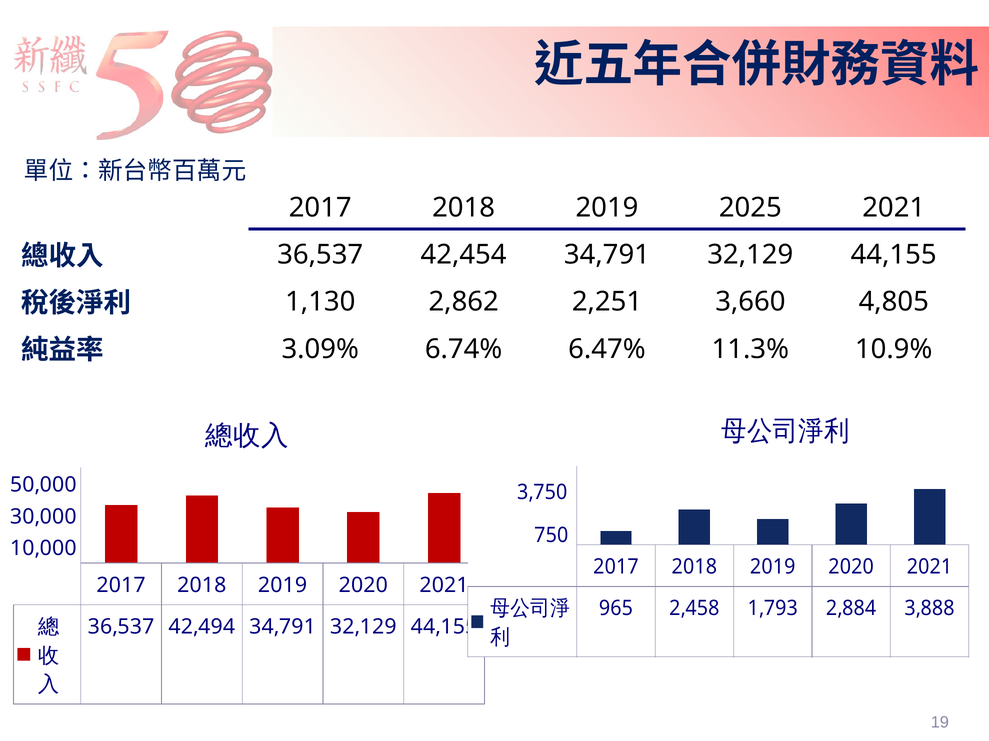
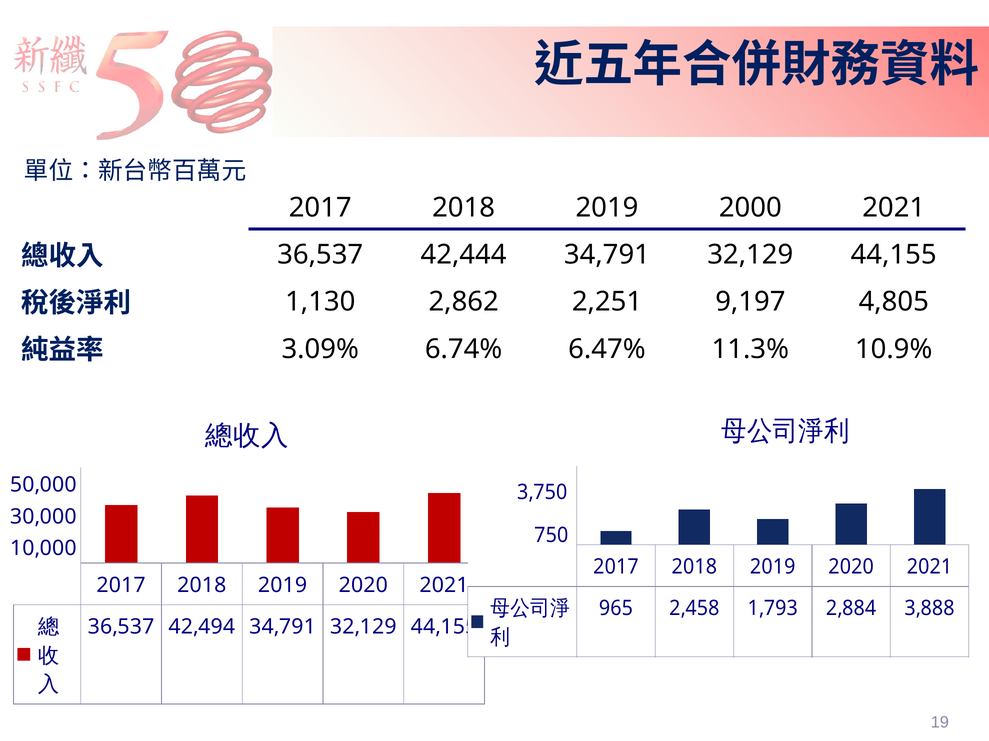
2025: 2025 -> 2000 (750, 208)
42,454: 42,454 -> 42,444 (464, 255)
3,660: 3,660 -> 9,197 (750, 302)
